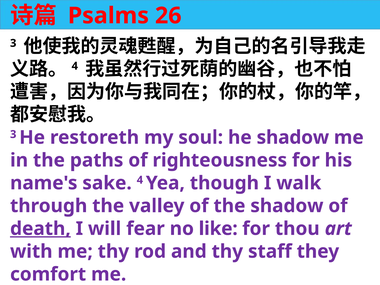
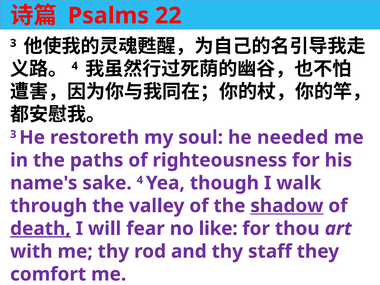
26: 26 -> 22 (168, 16)
he shadow: shadow -> needed (293, 137)
shadow underline: none -> present (287, 206)
